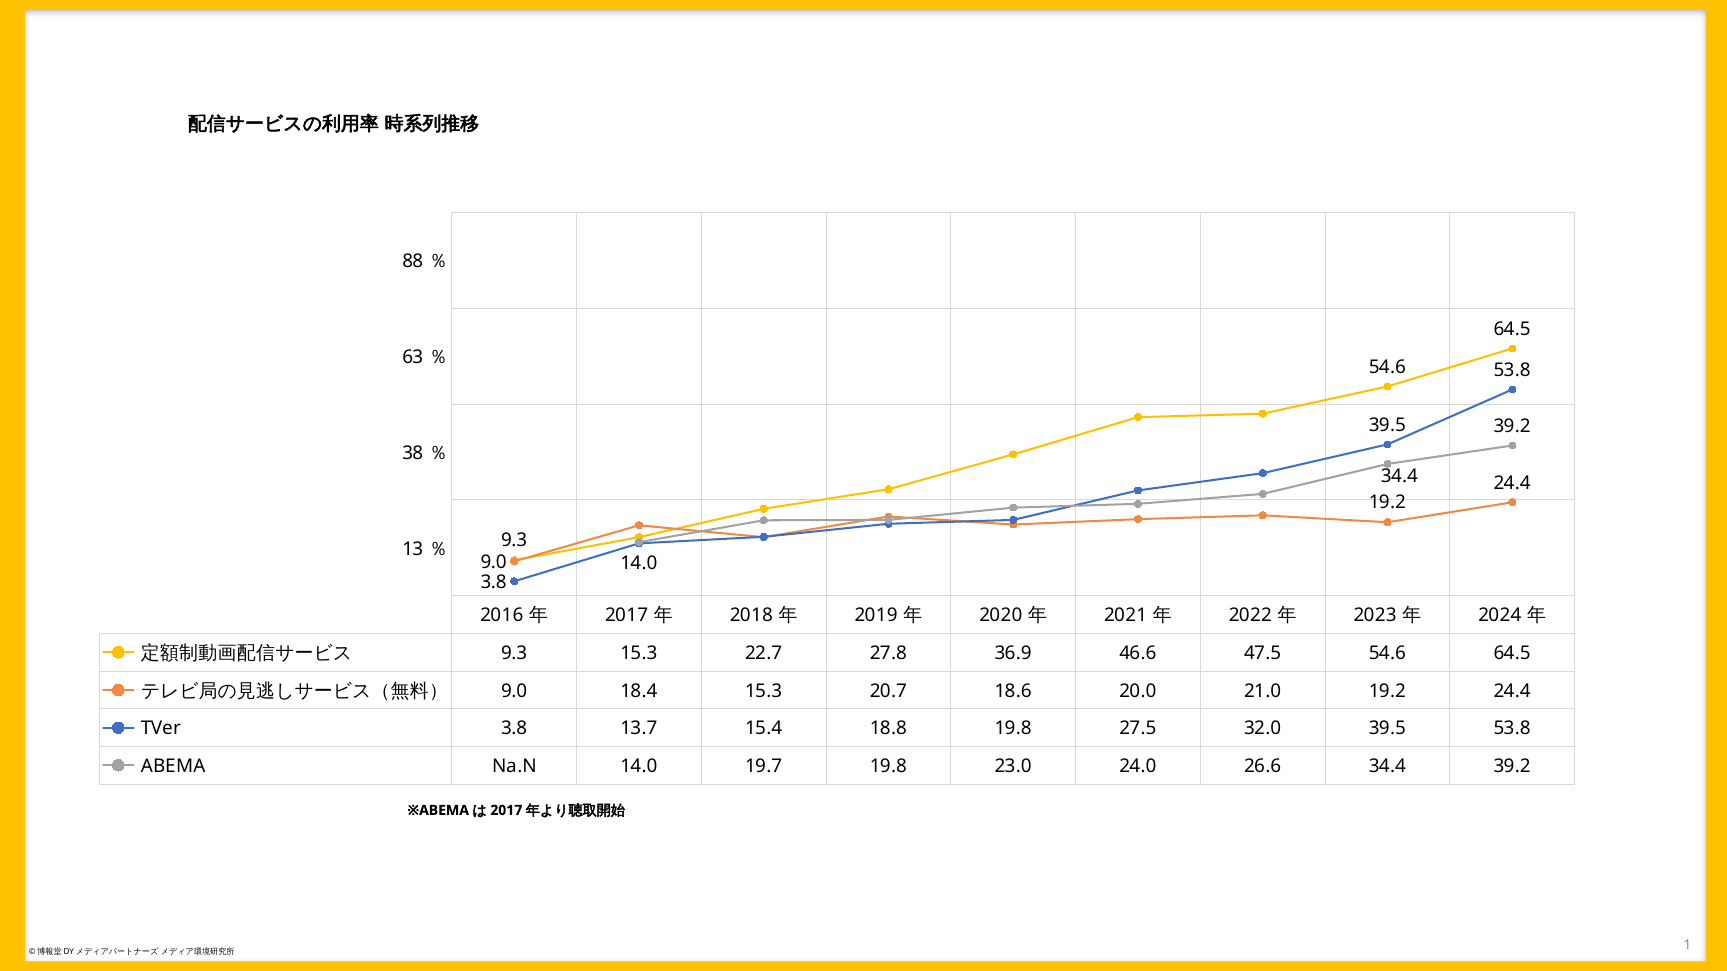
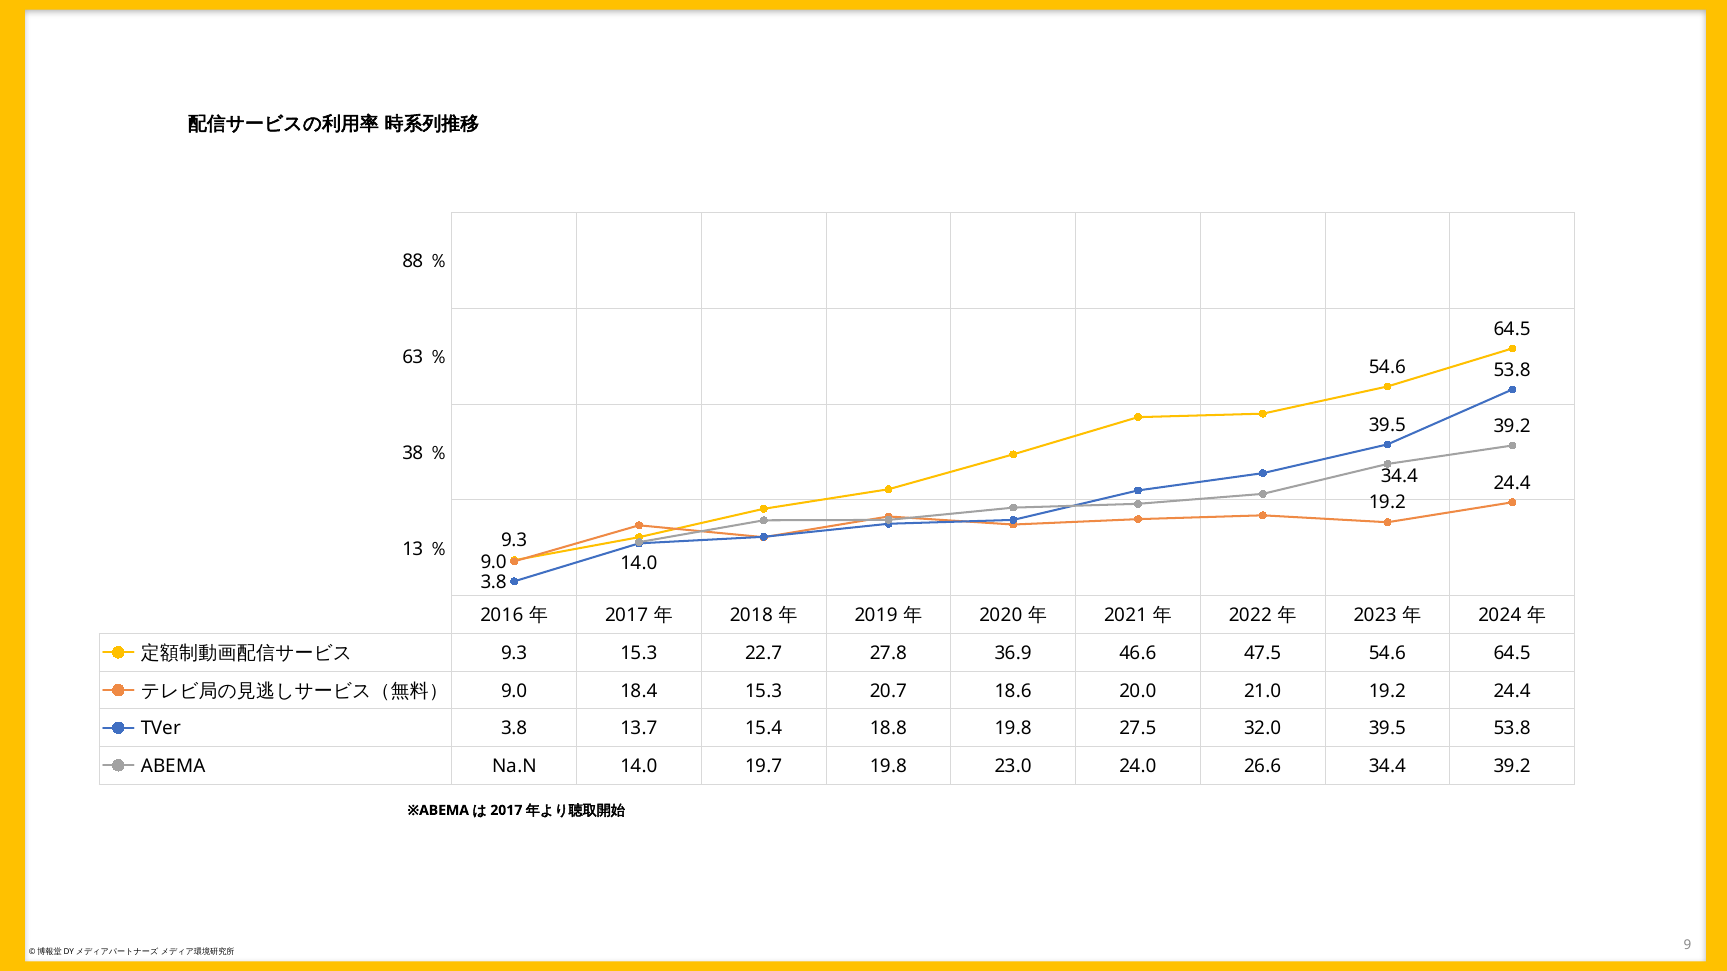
1: 1 -> 9 (1688, 945)
